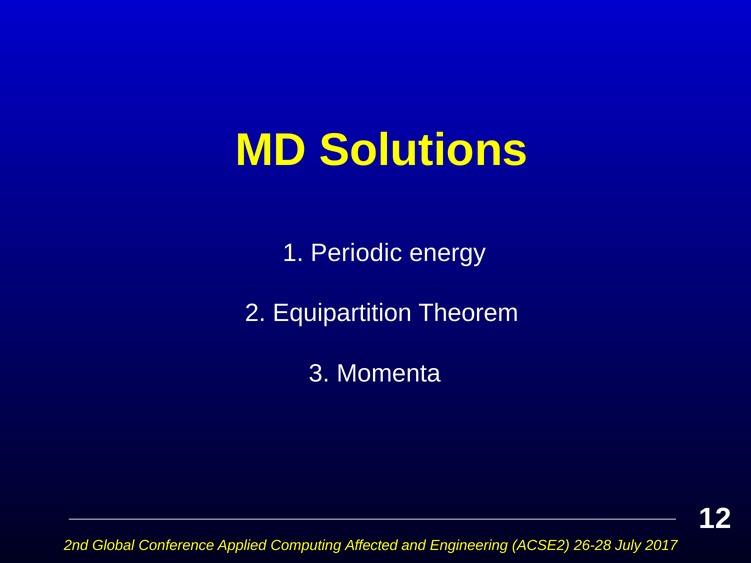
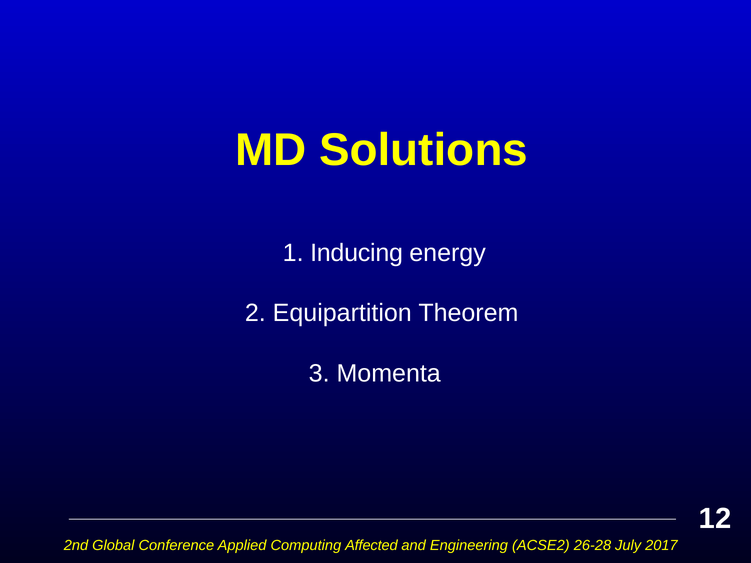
Periodic: Periodic -> Inducing (357, 253)
